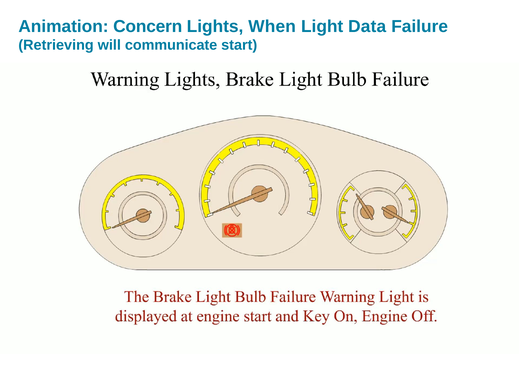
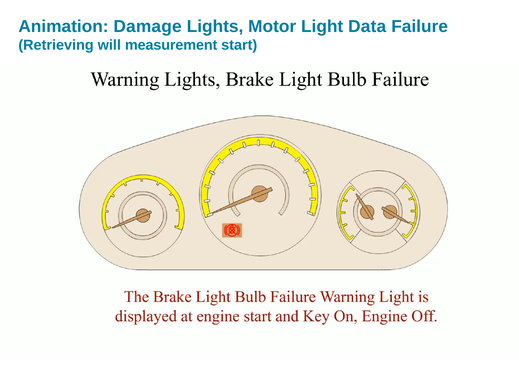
Concern: Concern -> Damage (148, 26)
When: When -> Motor (272, 26)
communicate: communicate -> measurement (171, 45)
